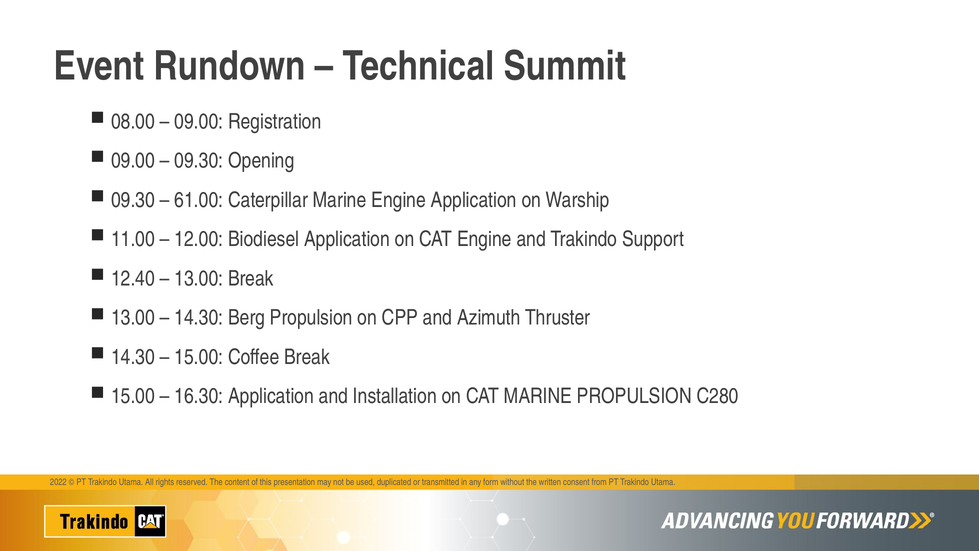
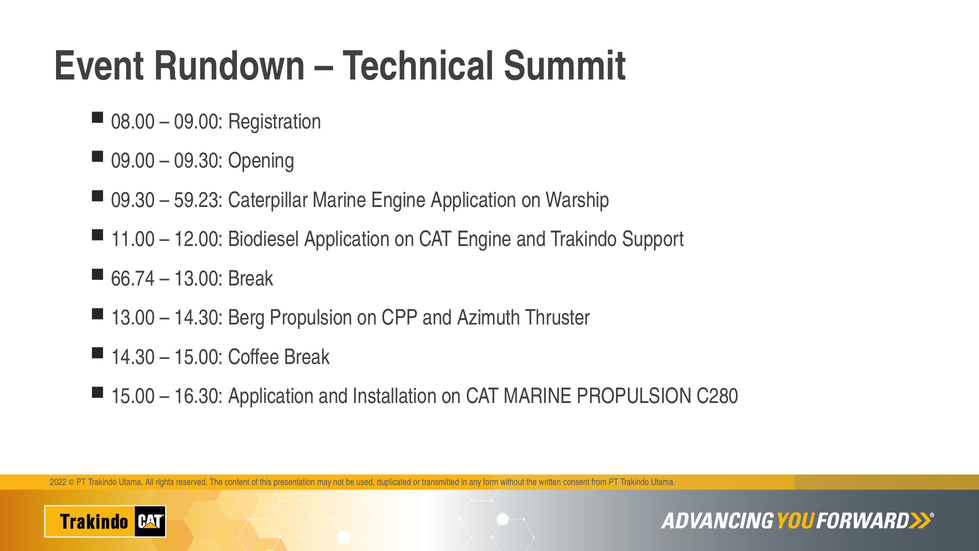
61.00: 61.00 -> 59.23 (199, 200)
12.40: 12.40 -> 66.74 (133, 278)
